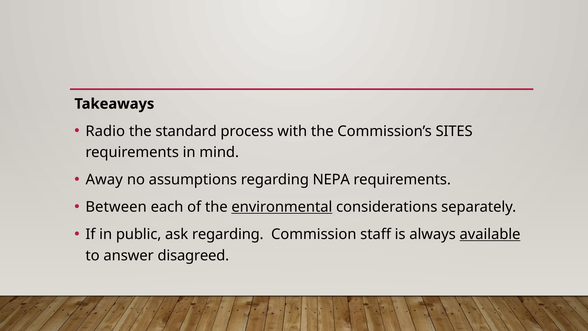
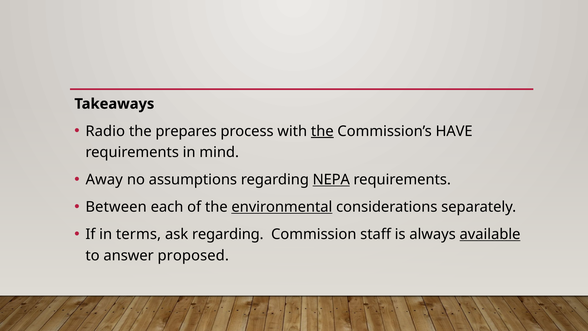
standard: standard -> prepares (186, 131)
the underline: none -> present (322, 131)
SITES: SITES -> HAVE (454, 131)
NEPA underline: none -> present (331, 180)
public: public -> terms (139, 234)
disagreed: disagreed -> proposed (193, 255)
